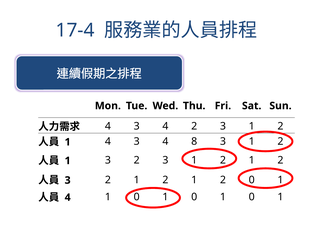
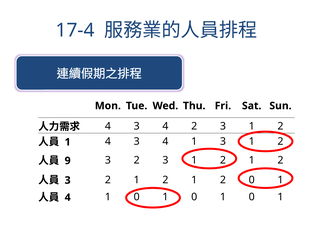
3 4 8: 8 -> 1 (194, 141)
1: 1 -> 9 (68, 161)
